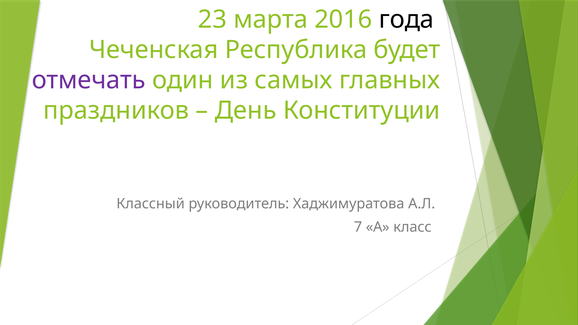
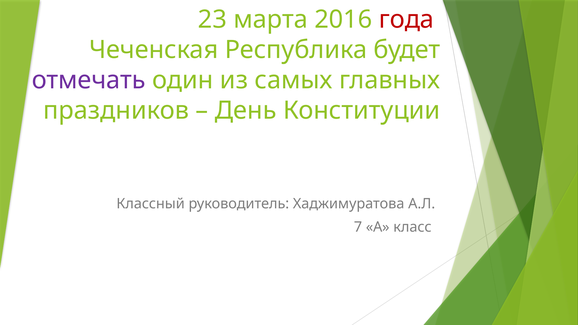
года colour: black -> red (406, 19)
